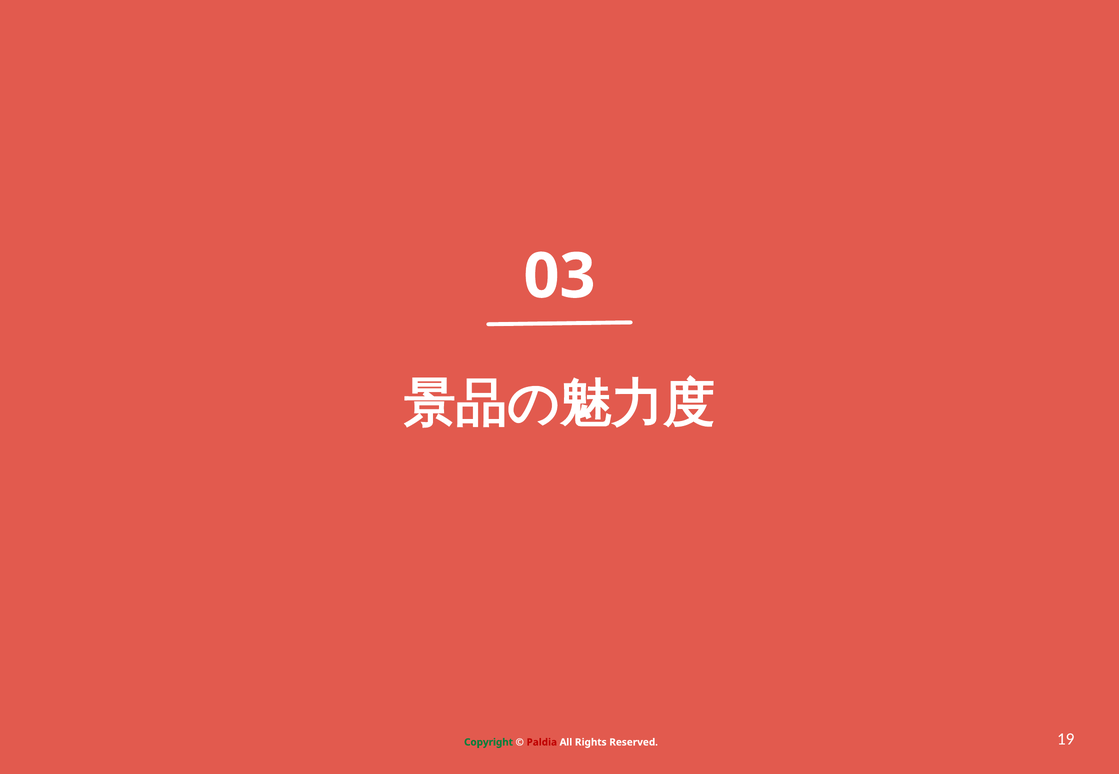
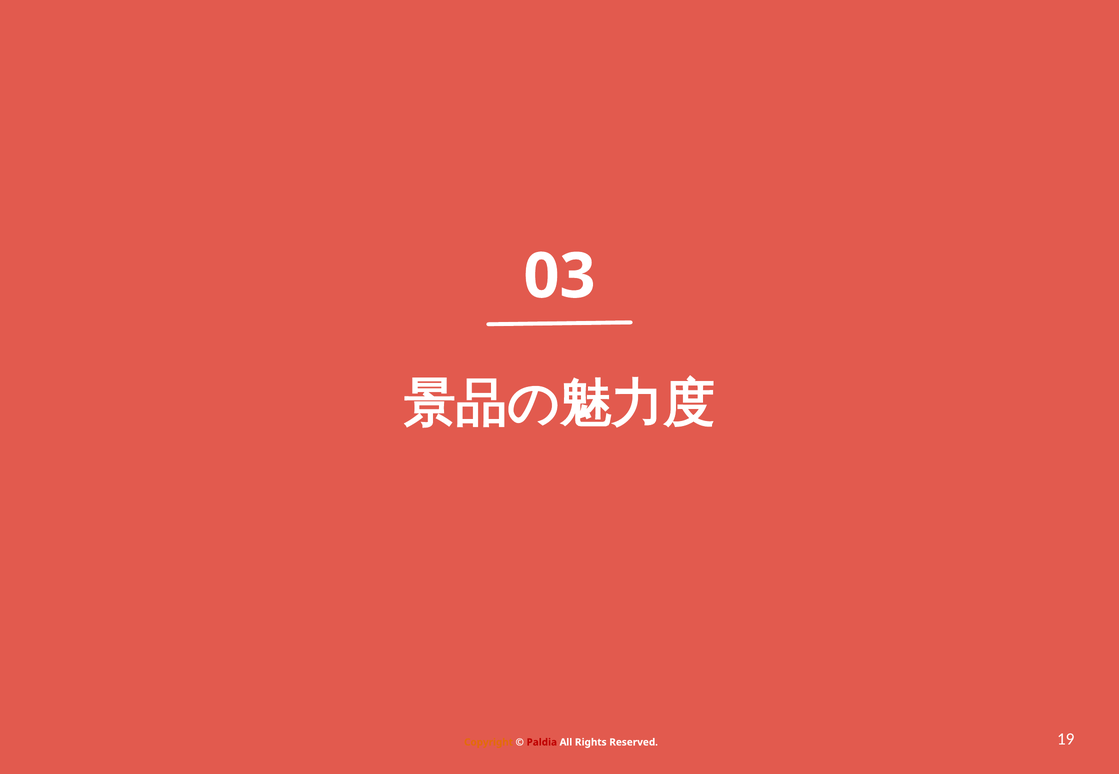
Copyright colour: green -> orange (489, 743)
